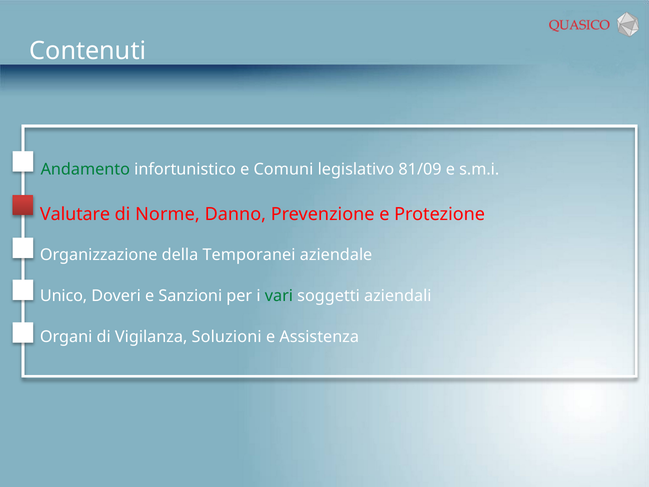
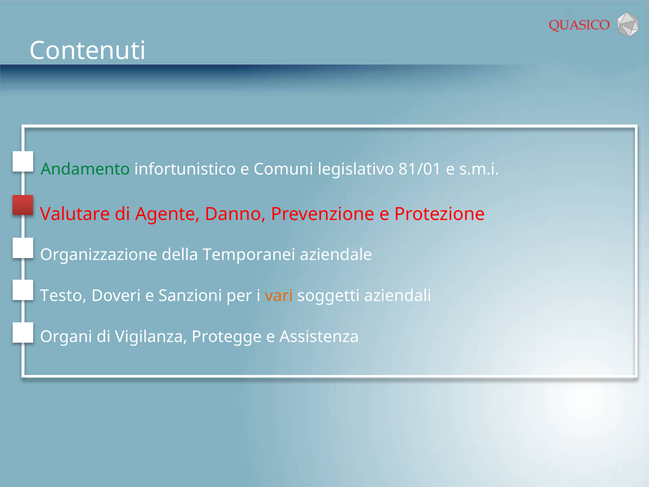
81/09: 81/09 -> 81/01 (420, 170)
Norme: Norme -> Agente (168, 214)
Unico: Unico -> Testo (63, 296)
vari colour: green -> orange (279, 296)
Soluzioni: Soluzioni -> Protegge (227, 337)
